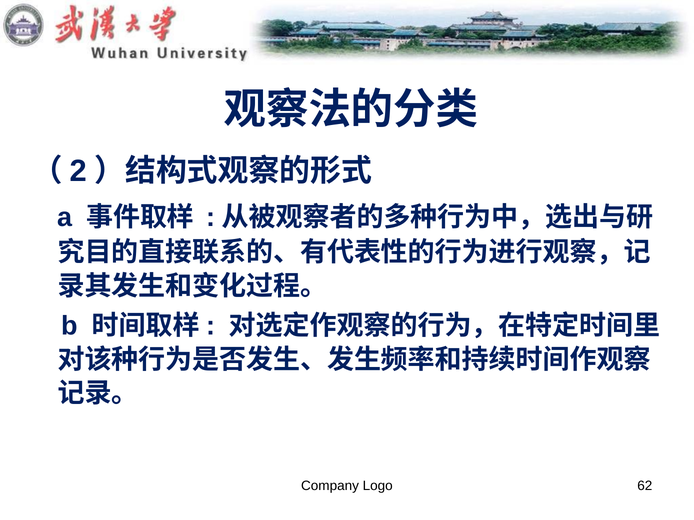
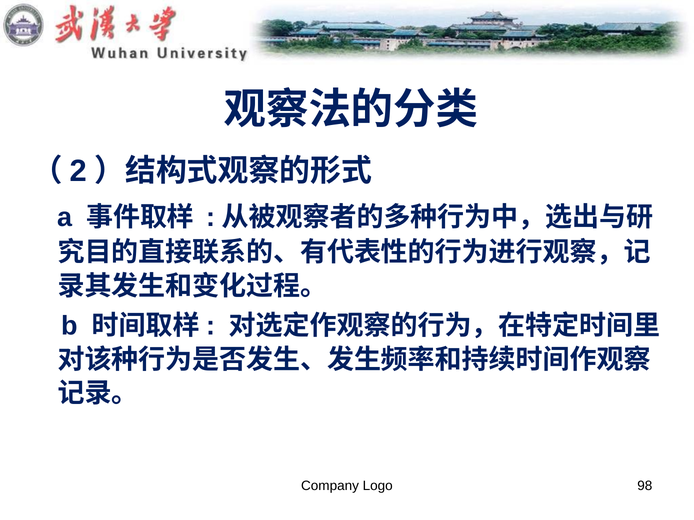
62: 62 -> 98 (645, 487)
